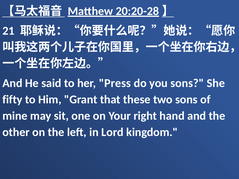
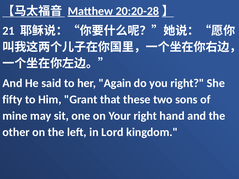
Press: Press -> Again (115, 83)
you sons: sons -> right (187, 83)
